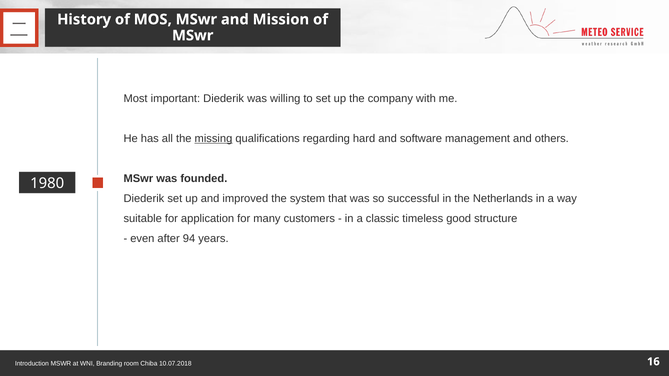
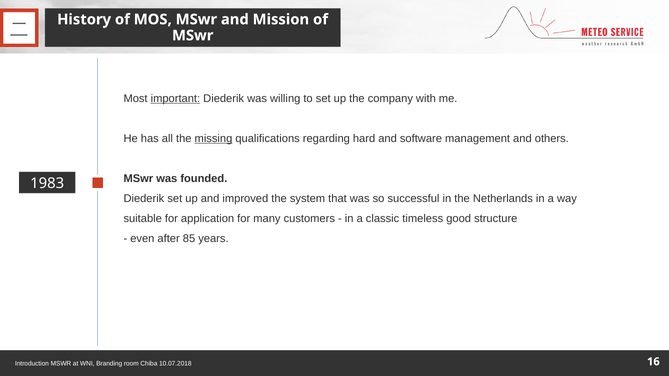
important underline: none -> present (175, 98)
1980: 1980 -> 1983 (47, 184)
94: 94 -> 85 (189, 239)
